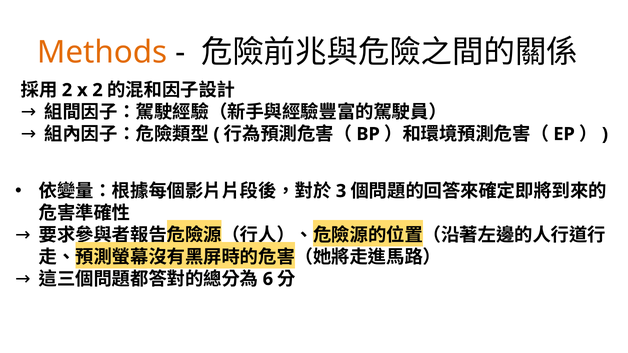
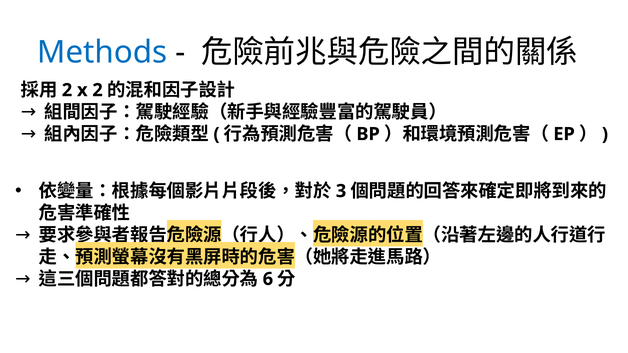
Methods colour: orange -> blue (102, 52)
